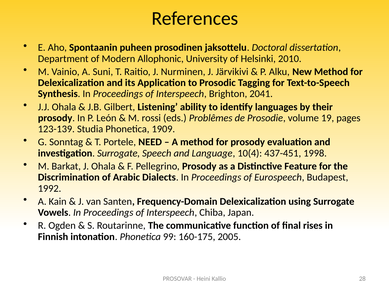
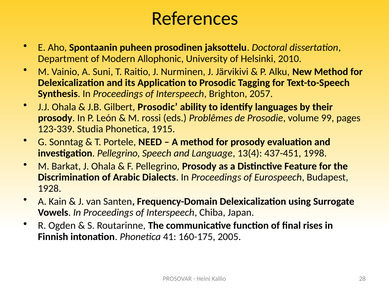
2041: 2041 -> 2057 (261, 94)
Gilbert Listening: Listening -> Prosodic (158, 107)
19: 19 -> 99 (328, 118)
123-139: 123-139 -> 123-339 (56, 129)
1909: 1909 -> 1915 (163, 129)
investigation Surrogate: Surrogate -> Pellegrino (119, 153)
10(4: 10(4 -> 13(4 (250, 153)
1992: 1992 -> 1928 (50, 188)
99: 99 -> 41 (170, 236)
